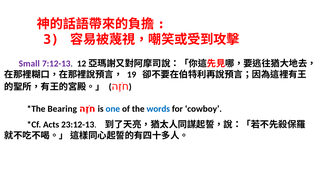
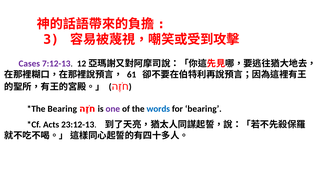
Small: Small -> Cases (29, 64)
19: 19 -> 61 (132, 75)
one colour: blue -> purple (113, 109)
for cowboy: cowboy -> bearing (203, 109)
